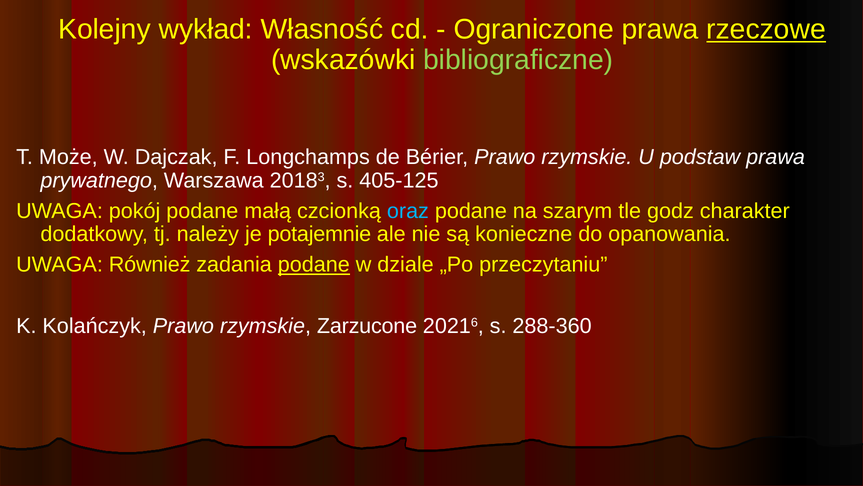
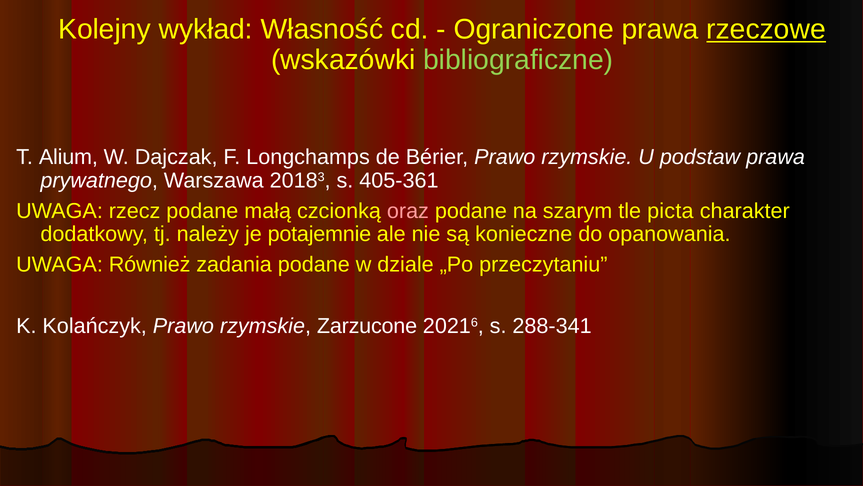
Może: Może -> Alium (68, 157)
405-125: 405-125 -> 405-361 (399, 180)
pokój: pokój -> rzecz (135, 211)
oraz colour: light blue -> pink (408, 211)
godz: godz -> picta (670, 211)
podane underline: present -> none (314, 265)
288-360: 288-360 -> 288-341 (552, 325)
